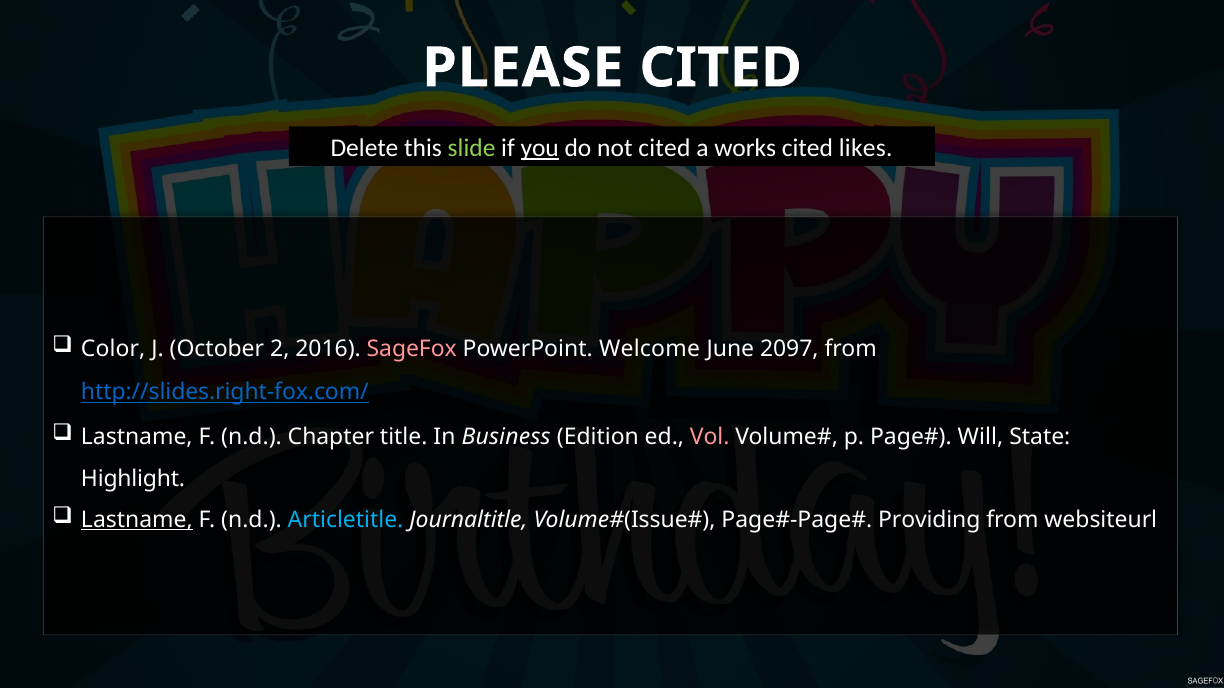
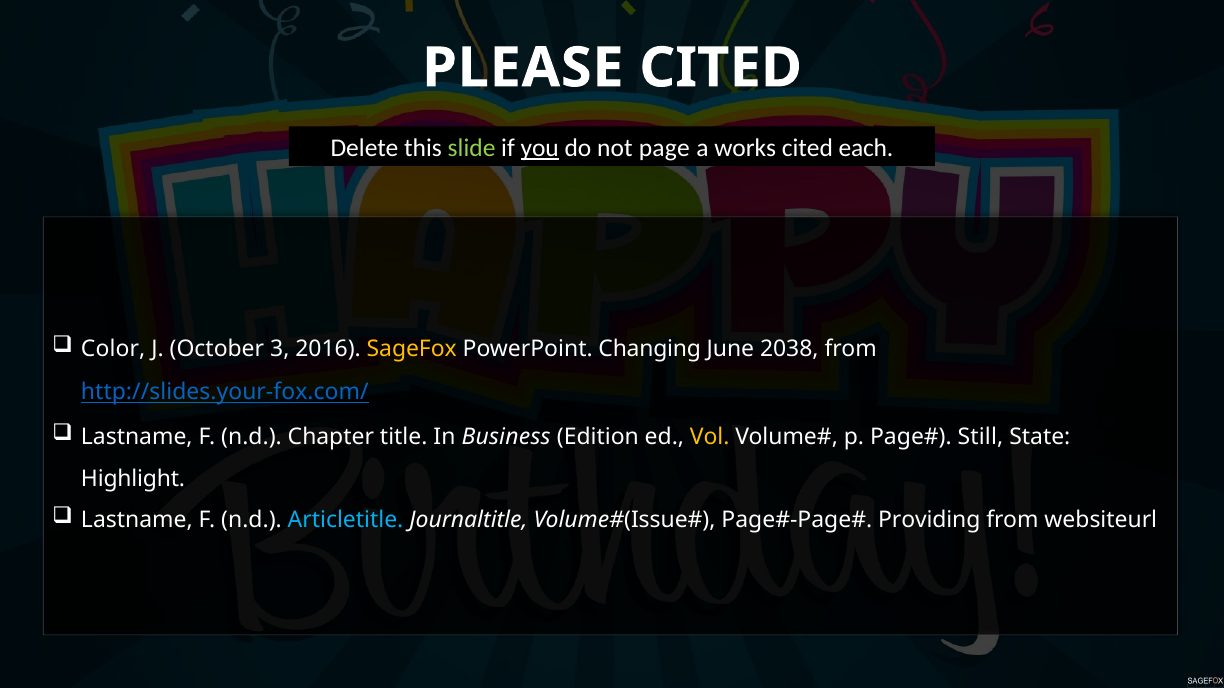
not cited: cited -> page (664, 148)
likes: likes -> each (866, 148)
2: 2 -> 3 (280, 349)
SageFox colour: pink -> yellow (412, 349)
Welcome: Welcome -> Changing (650, 349)
2097: 2097 -> 2038 (789, 349)
http://slides.right-fox.com/: http://slides.right-fox.com/ -> http://slides.your-fox.com/ (225, 392)
Vol colour: pink -> yellow (710, 437)
Will: Will -> Still (980, 437)
Lastname underline: present -> none (137, 520)
